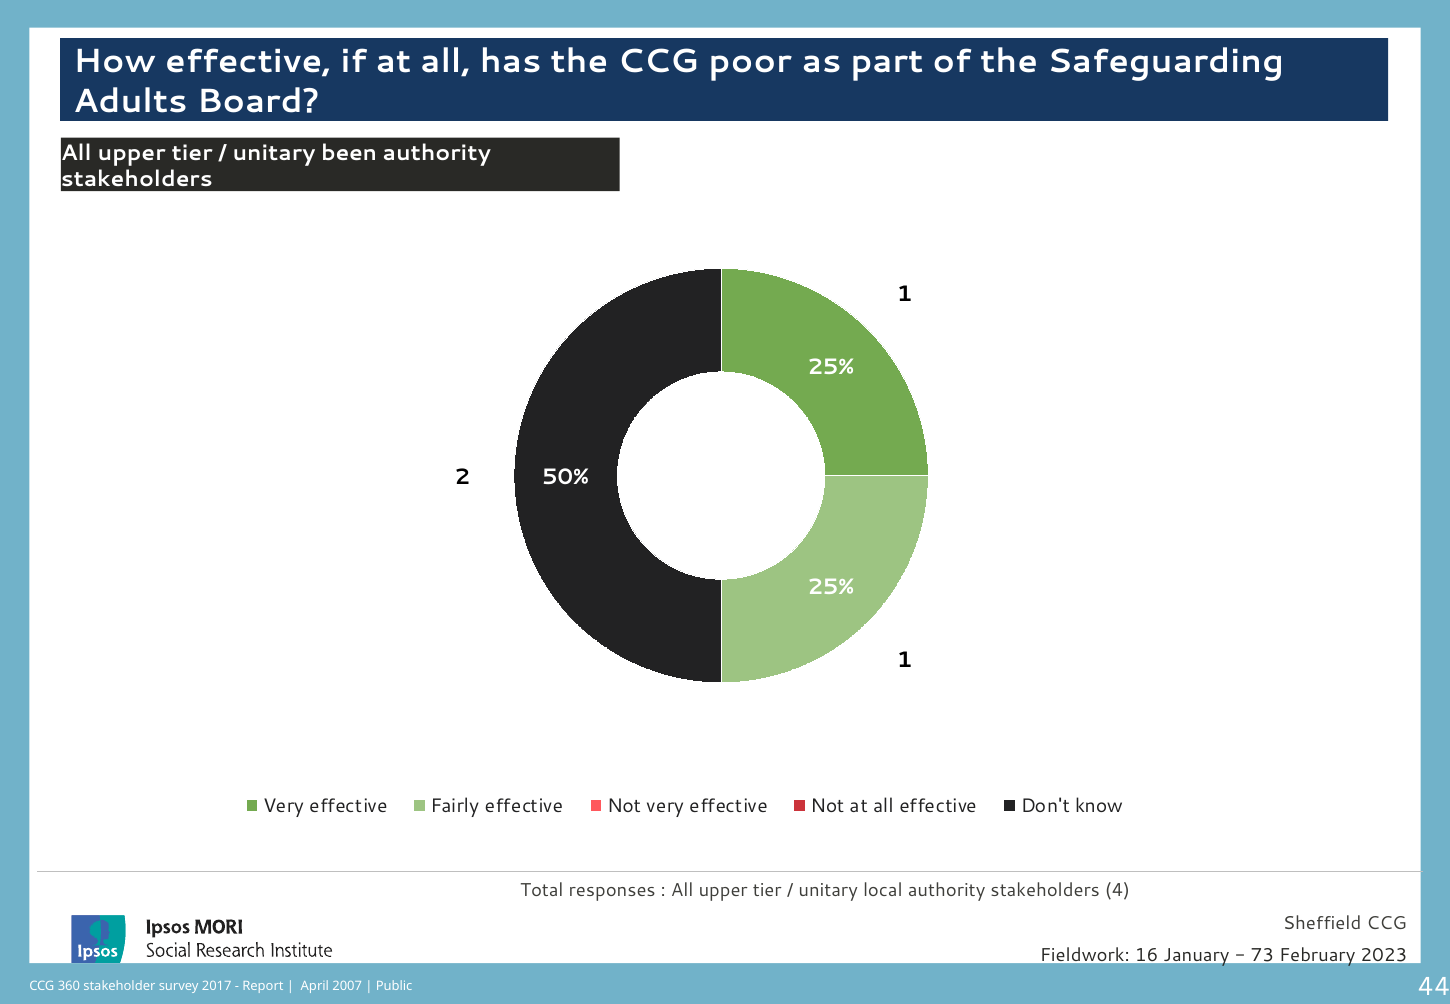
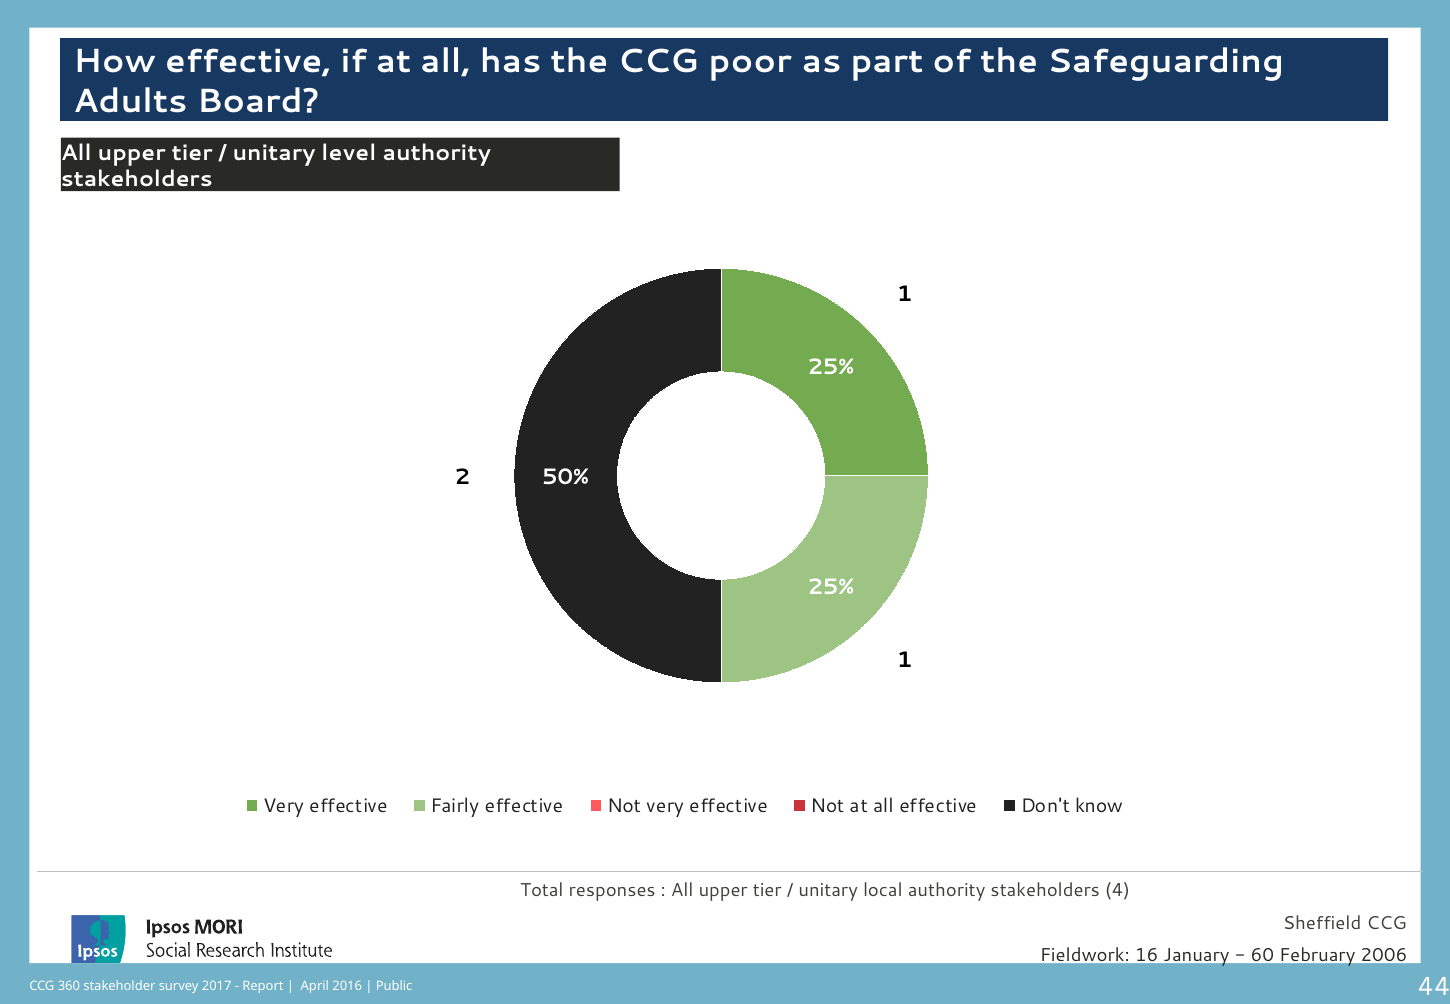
been: been -> level (349, 153)
73: 73 -> 60 (1262, 956)
2023: 2023 -> 2006 (1384, 956)
2007: 2007 -> 2016 (347, 986)
